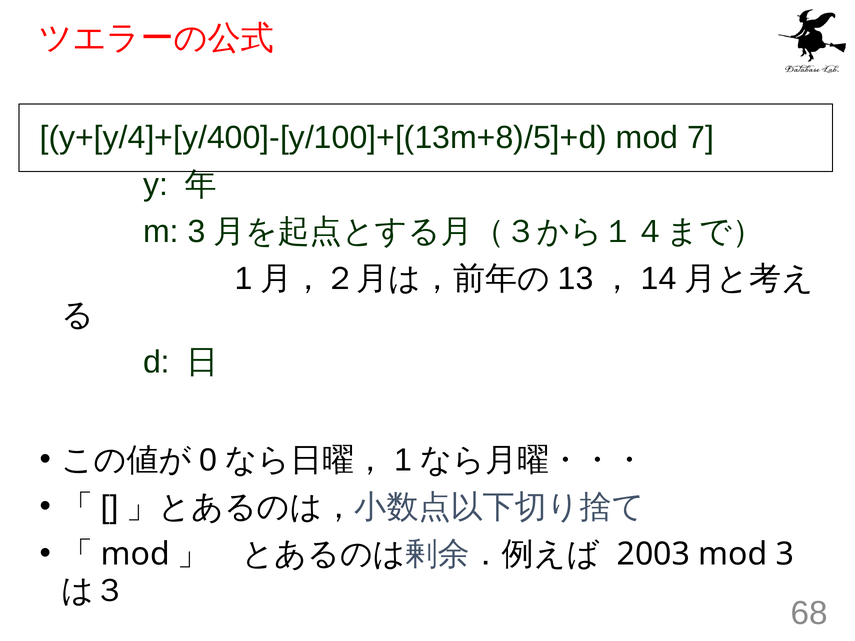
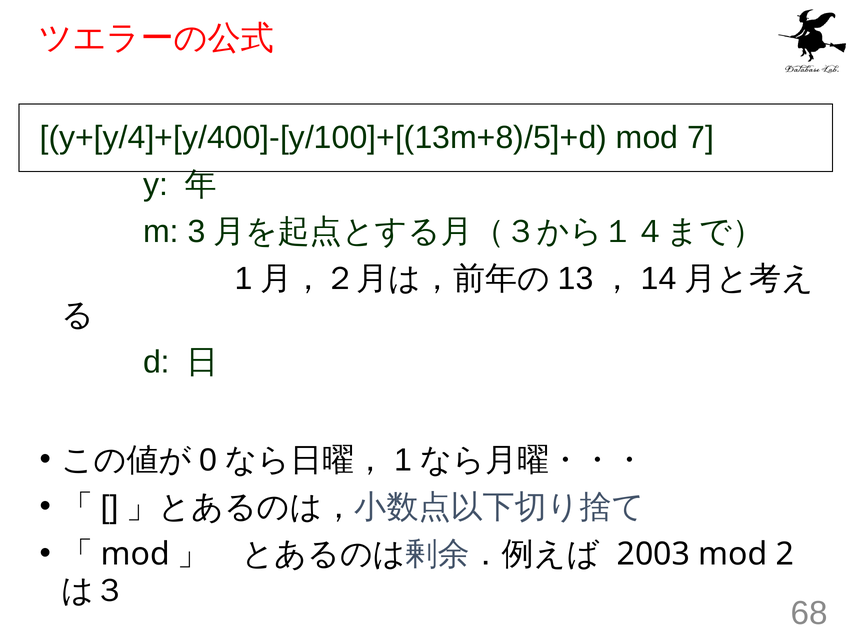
mod 3: 3 -> 2 (785, 554)
